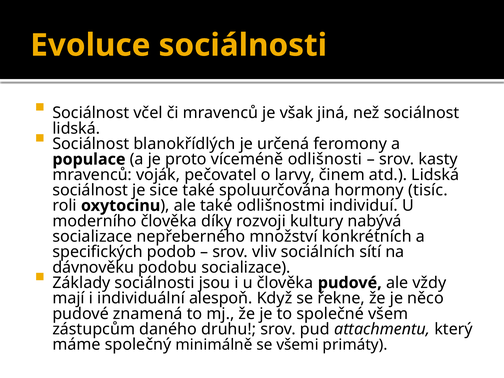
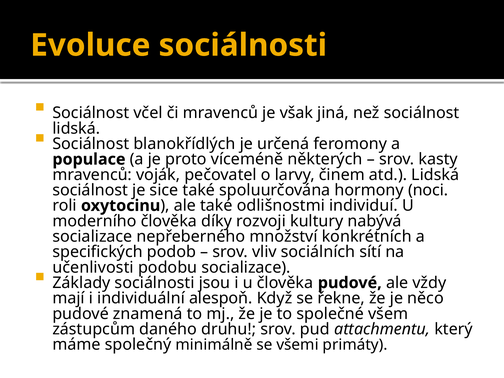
odlišnosti: odlišnosti -> některých (325, 159)
tisíc: tisíc -> noci (428, 190)
dávnověku: dávnověku -> učenlivosti (93, 267)
